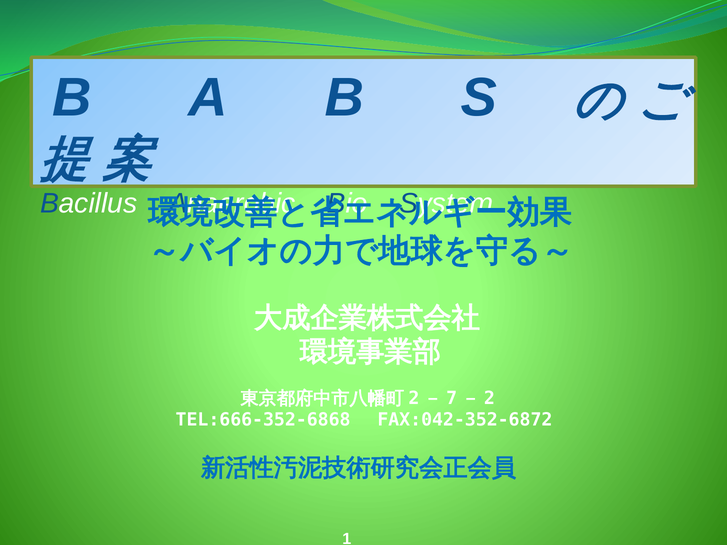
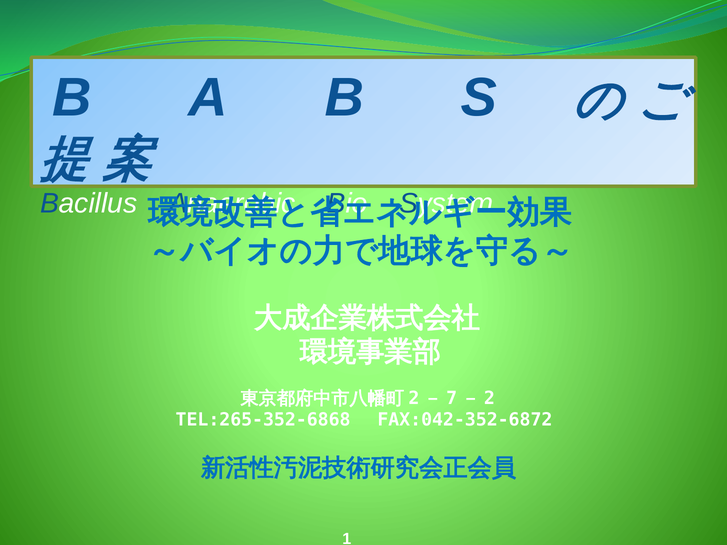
TEL:666-352-6868: TEL:666-352-6868 -> TEL:265-352-6868 (263, 420)
